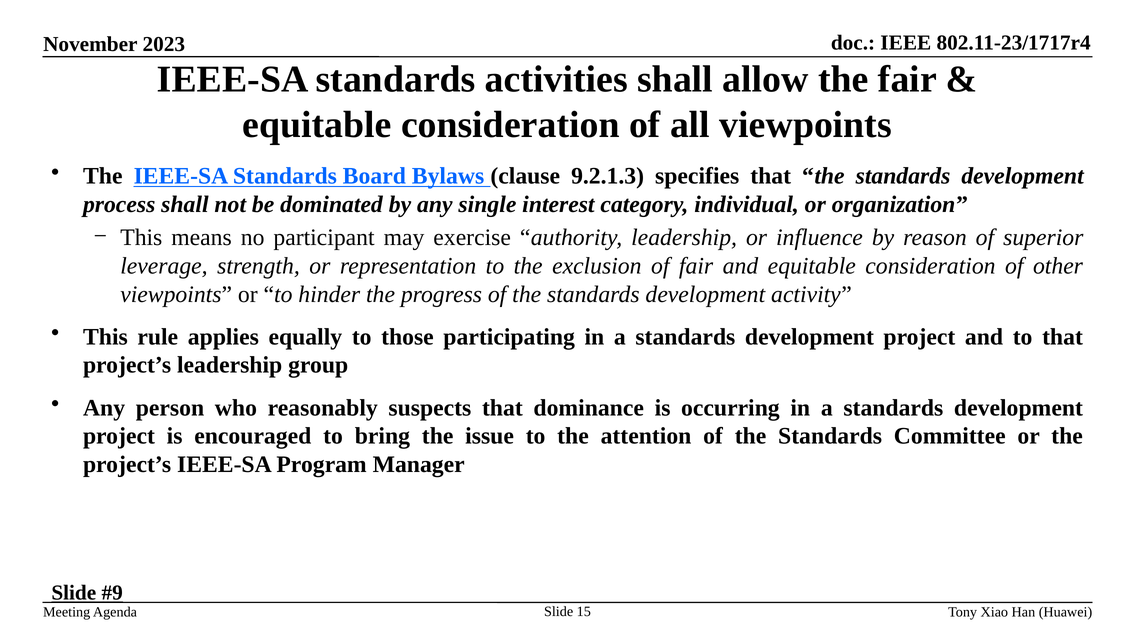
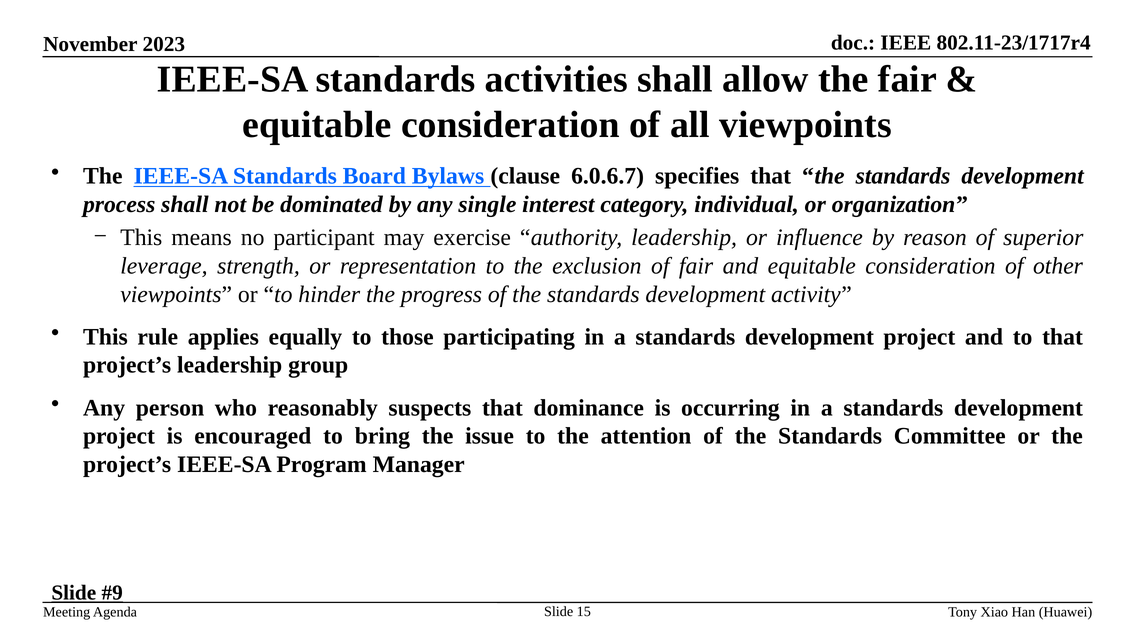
9.2.1.3: 9.2.1.3 -> 6.0.6.7 (608, 176)
